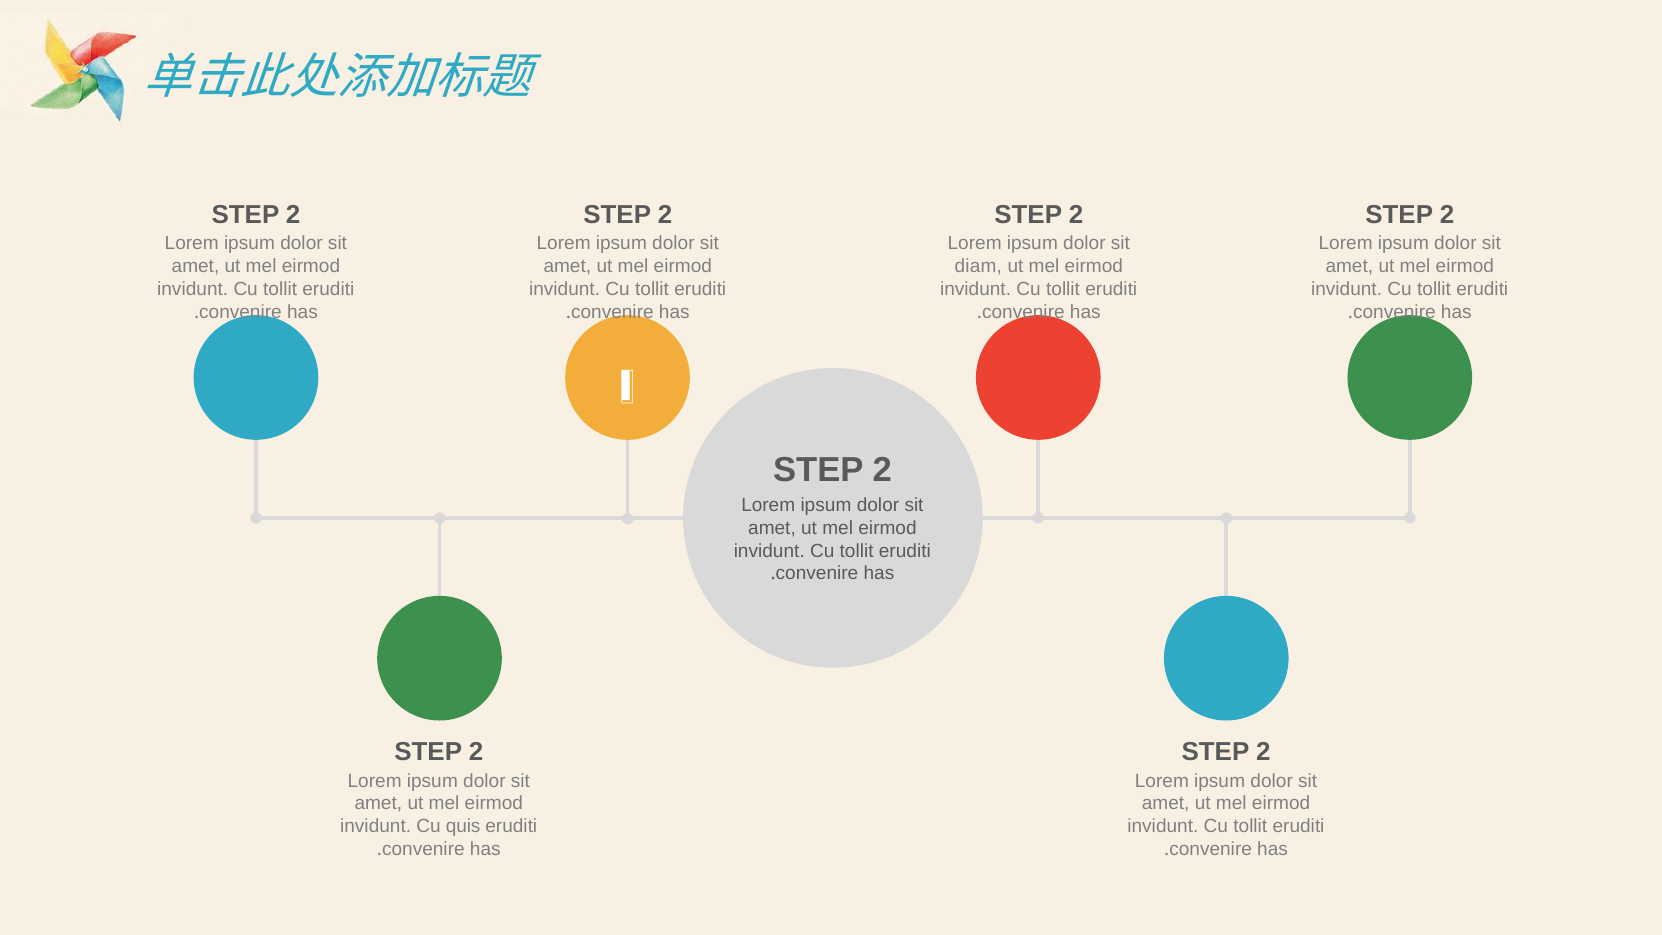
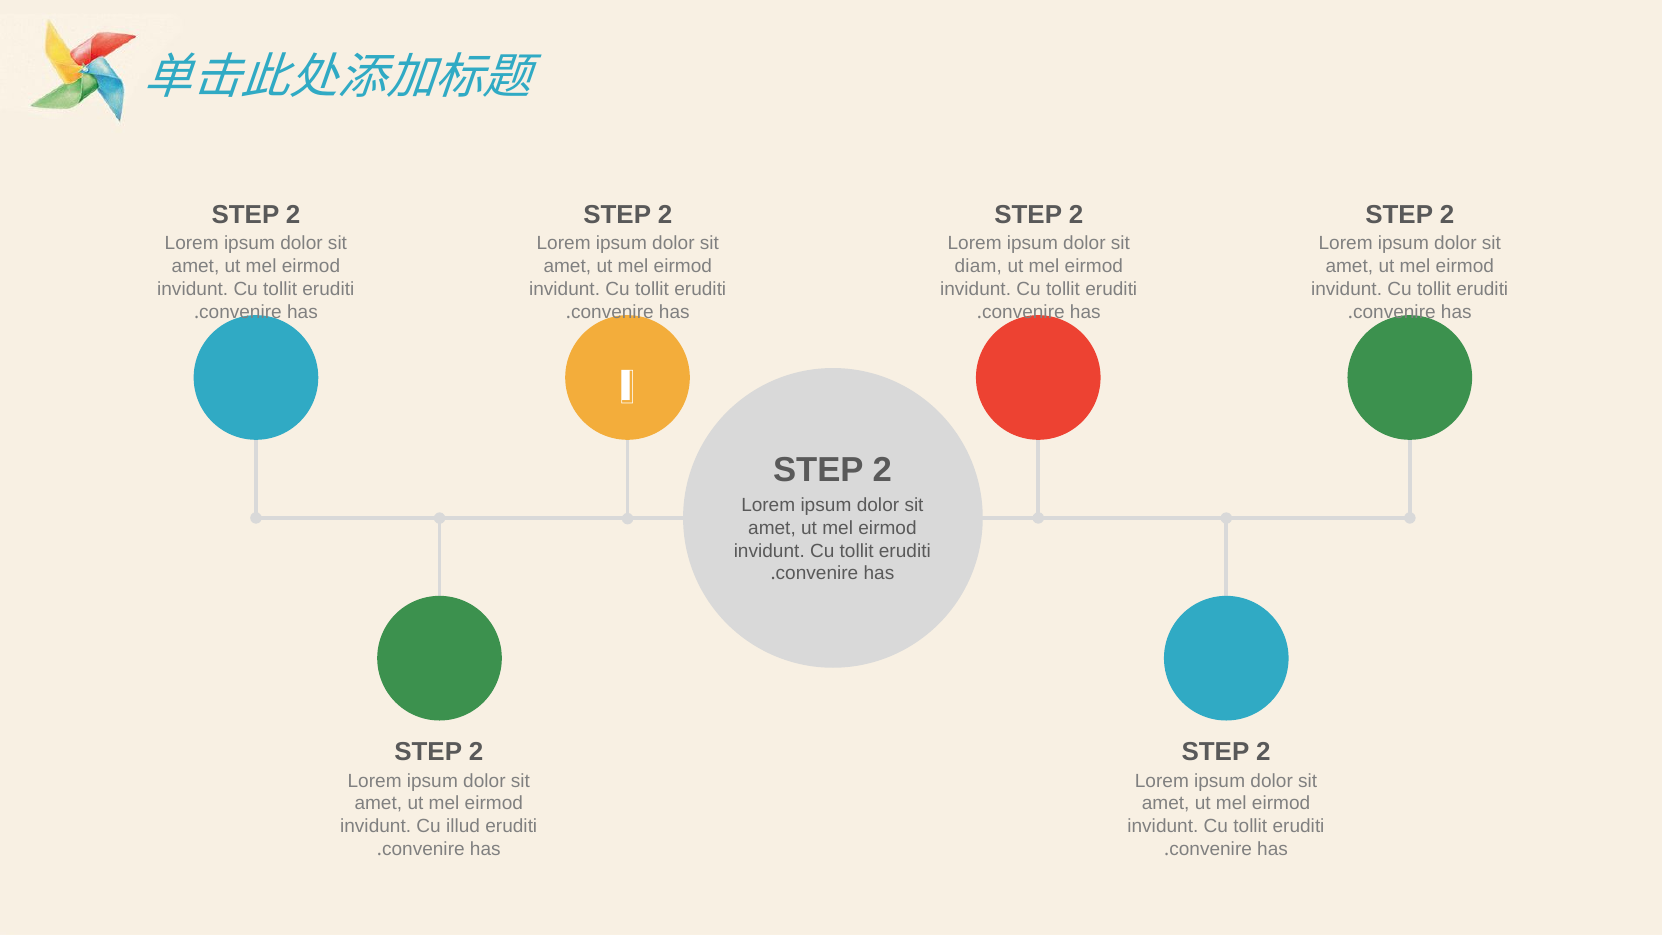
quis: quis -> illud (463, 826)
